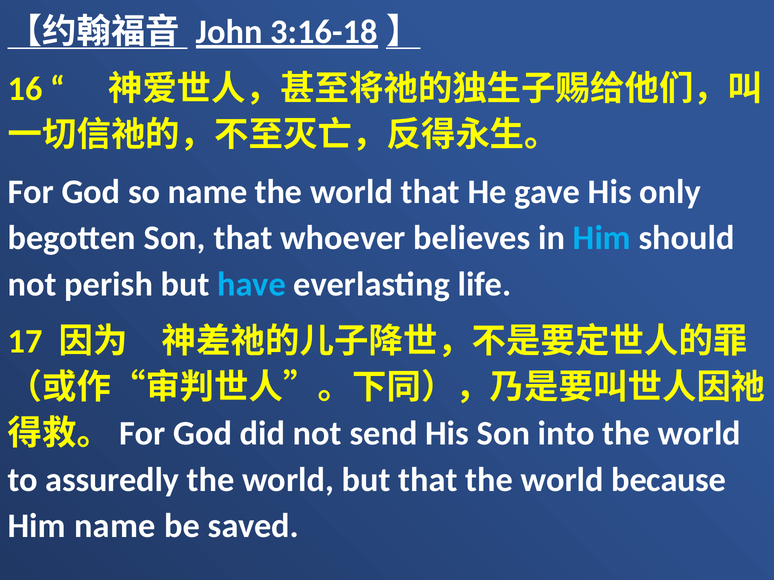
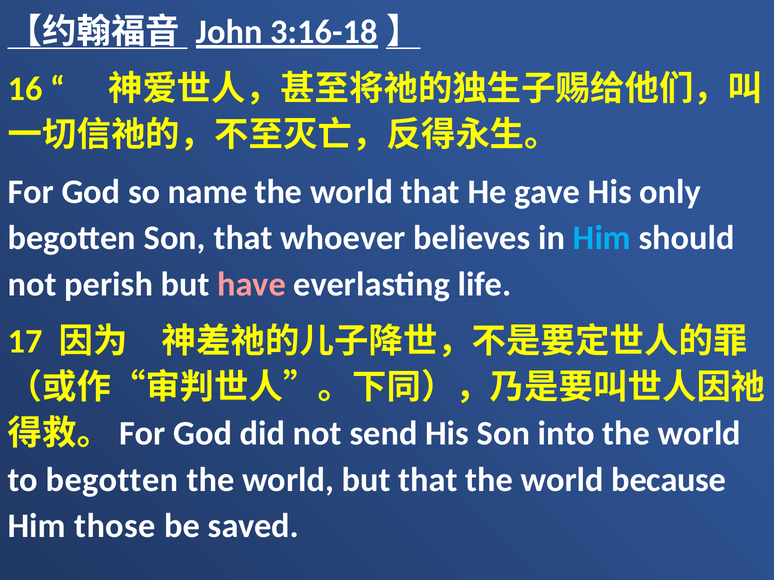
have colour: light blue -> pink (252, 285)
to assuredly: assuredly -> begotten (112, 480)
Him name: name -> those (115, 526)
